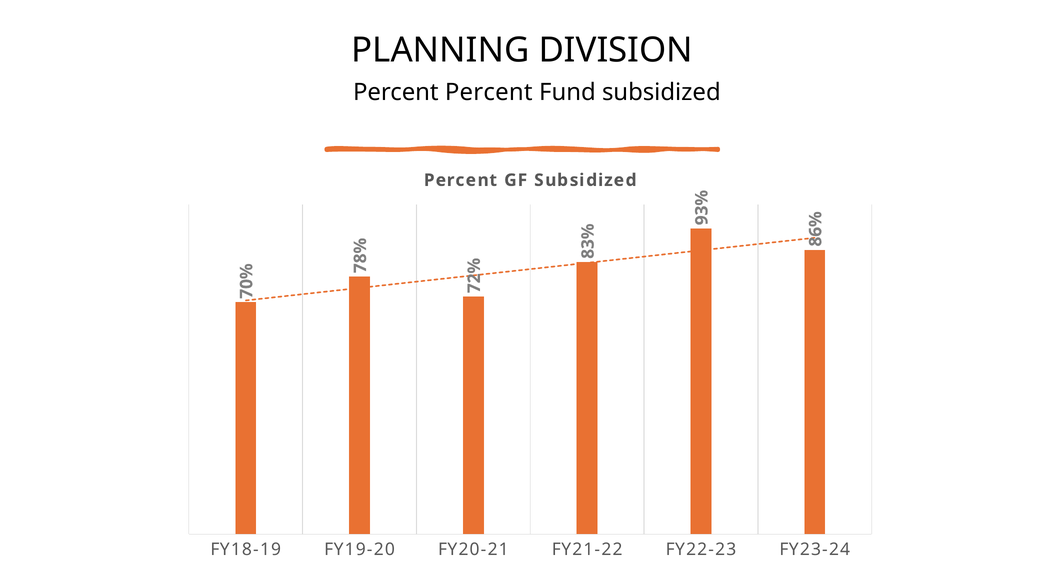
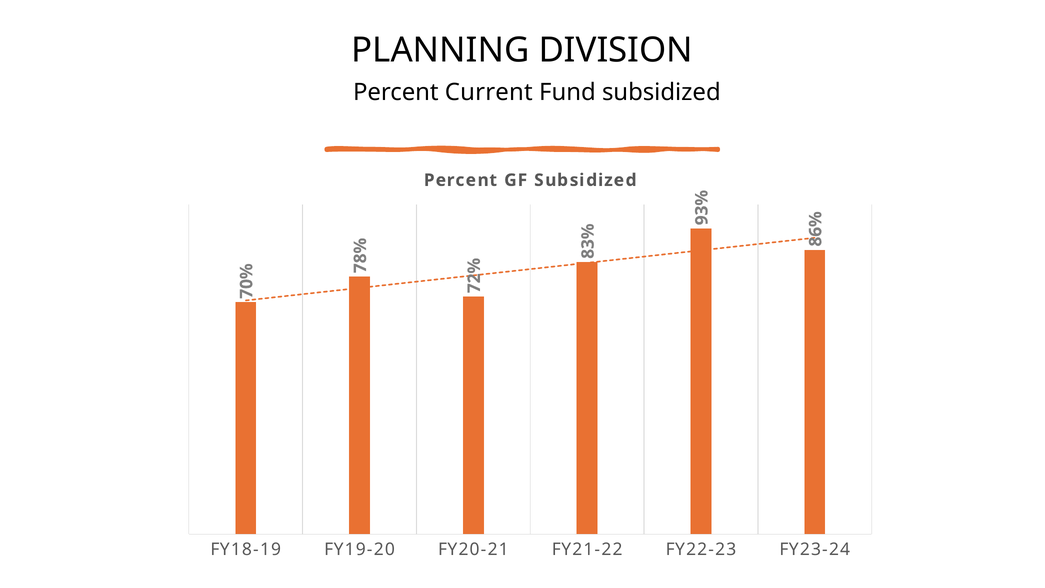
Percent Percent: Percent -> Current (489, 92)
